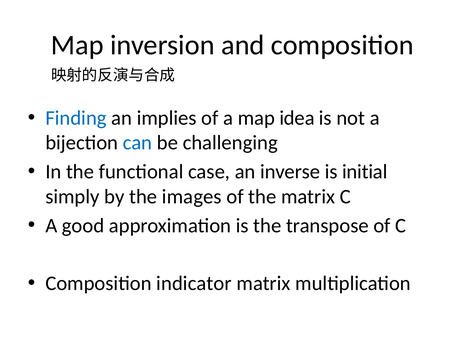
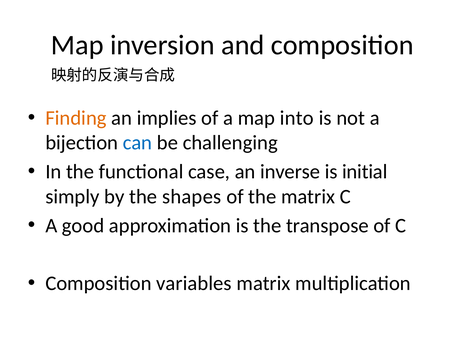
Finding colour: blue -> orange (76, 118)
idea: idea -> into (297, 118)
images: images -> shapes (192, 196)
indicator: indicator -> variables (194, 283)
